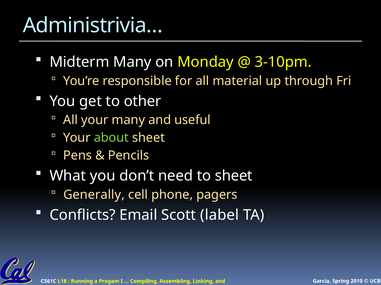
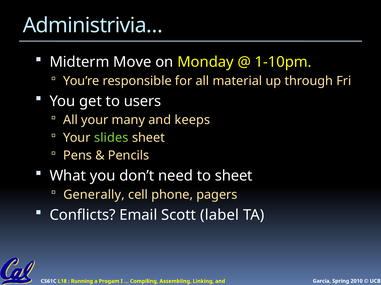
Midterm Many: Many -> Move (132, 62)
3-10pm: 3-10pm -> 1-10pm (283, 62)
other: other -> users (142, 101)
useful: useful -> keeps (192, 120)
about: about -> slides (111, 138)
